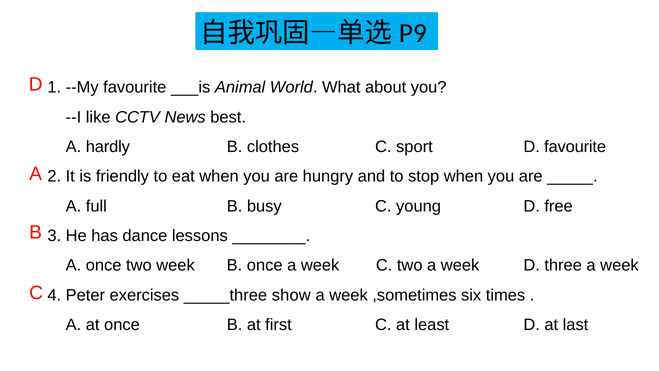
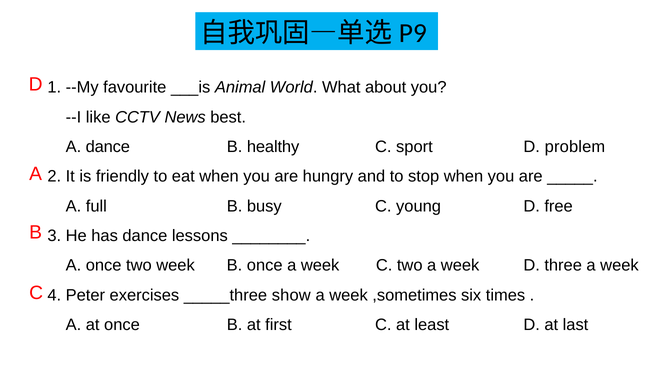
A hardly: hardly -> dance (108, 147)
clothes: clothes -> healthy (273, 147)
D favourite: favourite -> problem (575, 147)
